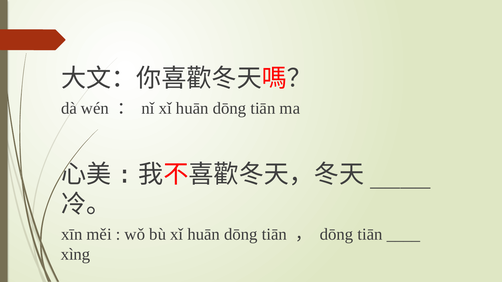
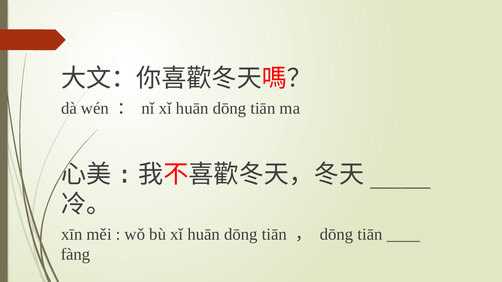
xìng: xìng -> fàng (76, 255)
